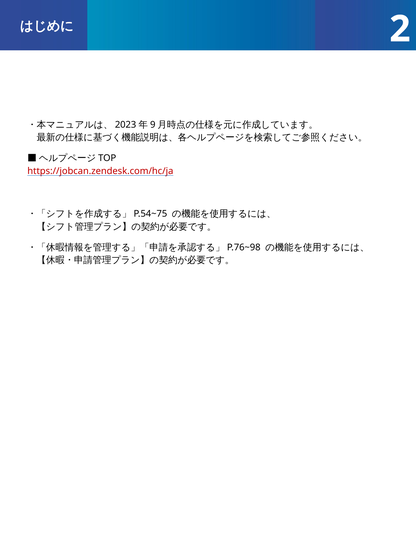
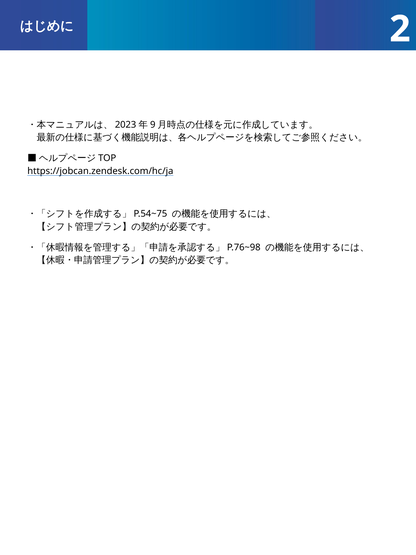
https://jobcan.zendesk.com/hc/ja colour: red -> black (100, 171)
